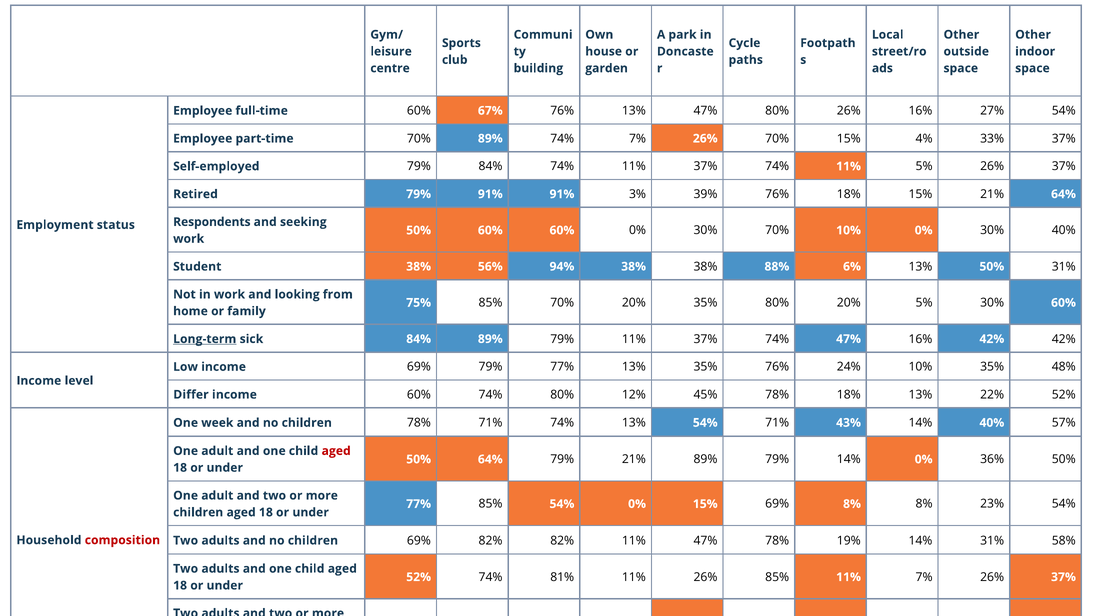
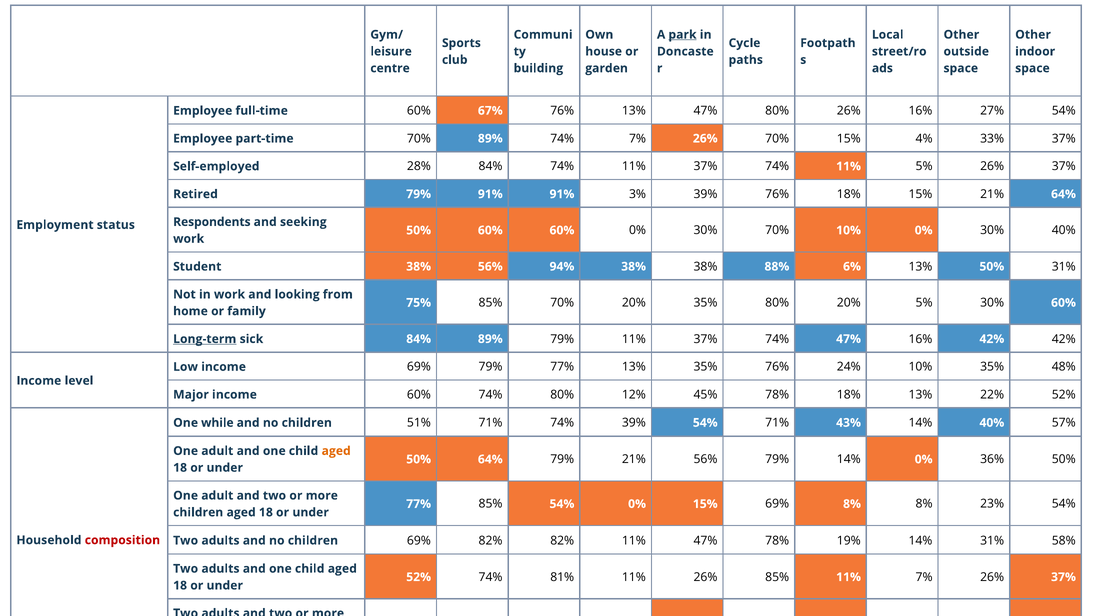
park underline: none -> present (682, 35)
Self-employed 79%: 79% -> 28% (419, 166)
Differ: Differ -> Major (191, 395)
week: week -> while (217, 423)
children 78%: 78% -> 51% (419, 423)
74% 13%: 13% -> 39% (634, 423)
aged colour: red -> orange (336, 451)
21% 89%: 89% -> 56% (706, 459)
